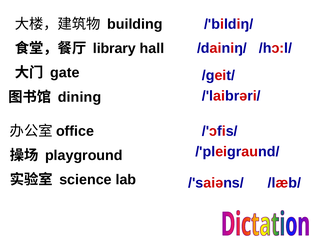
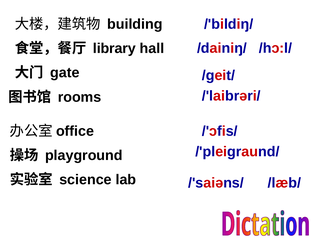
dining: dining -> rooms (80, 97)
